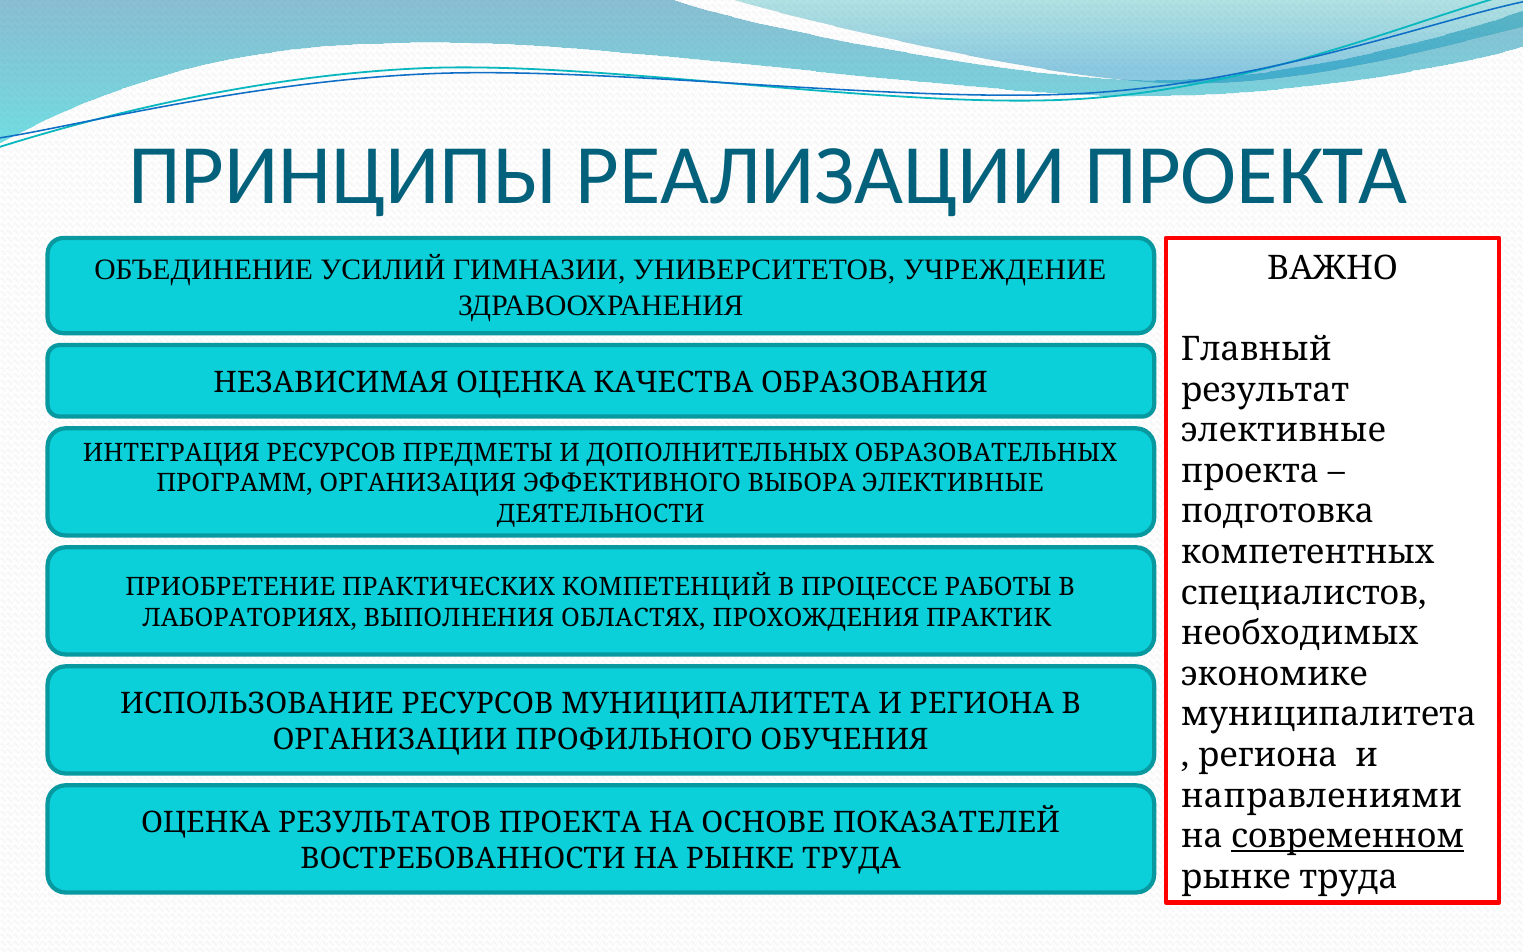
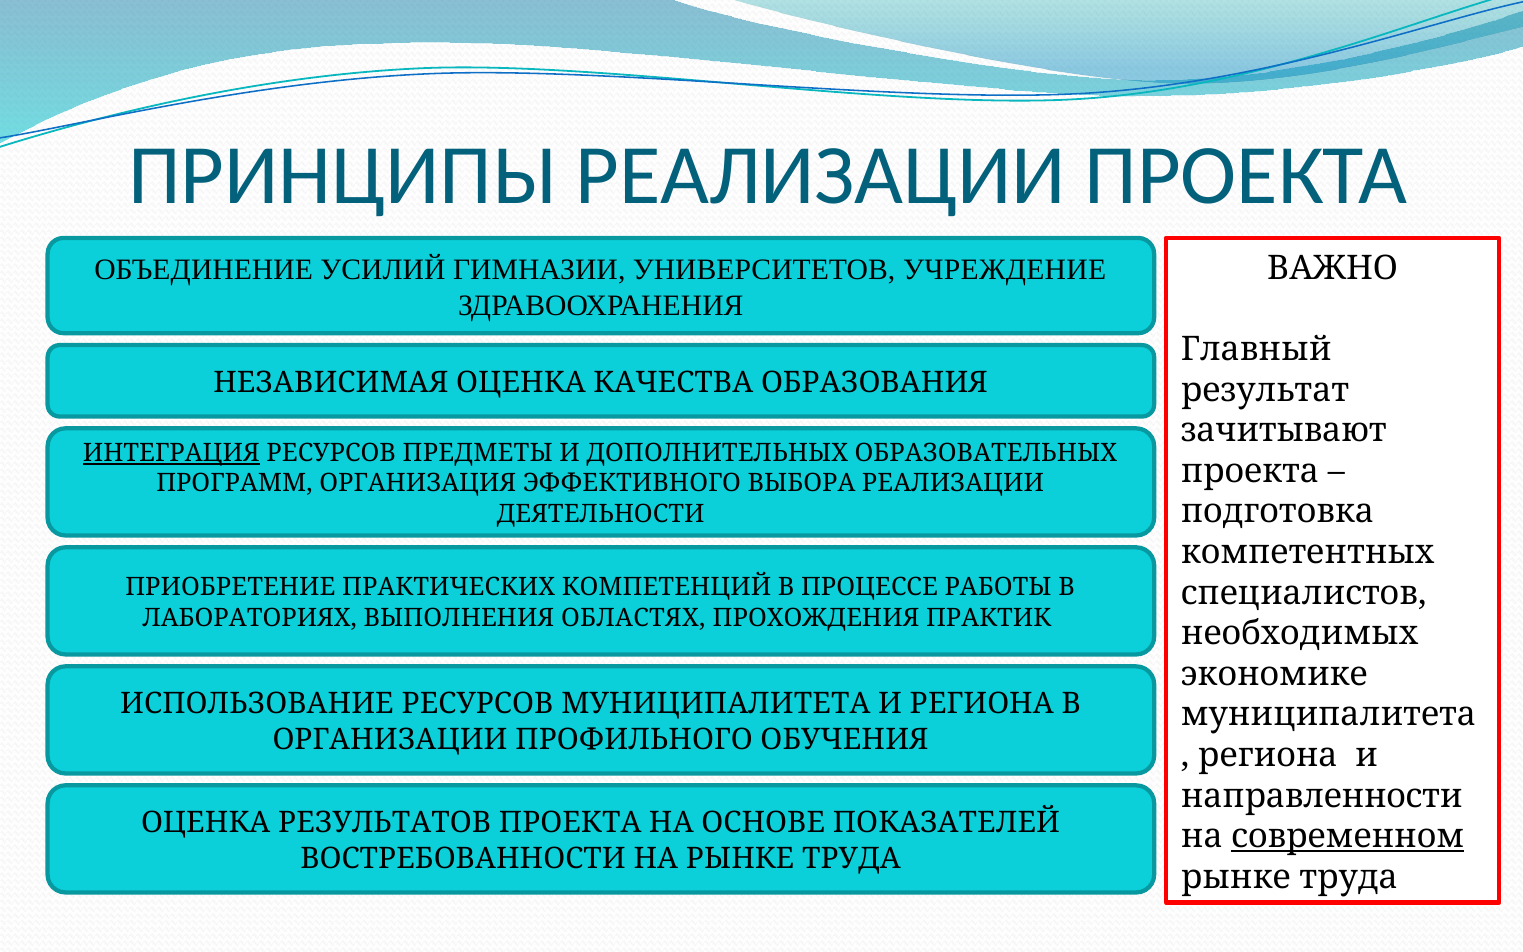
элективные: элективные -> зачитывают (1284, 430)
ИНТЕГРАЦИЯ underline: none -> present (171, 453)
ВЫБОРА ЭЛЕКТИВНЫЕ: ЭЛЕКТИВНЫЕ -> РЕАЛИЗАЦИИ (953, 484)
направлениями: направлениями -> направленности (1322, 796)
